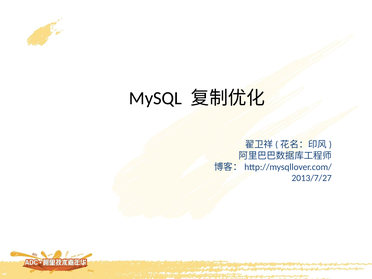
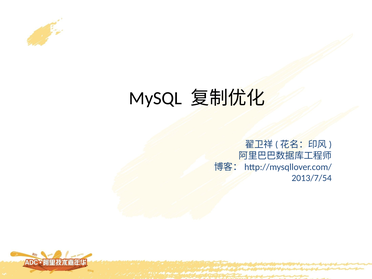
2013/7/27: 2013/7/27 -> 2013/7/54 (312, 178)
